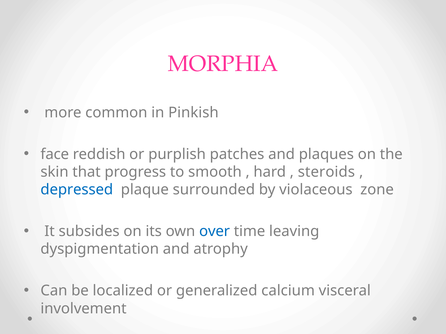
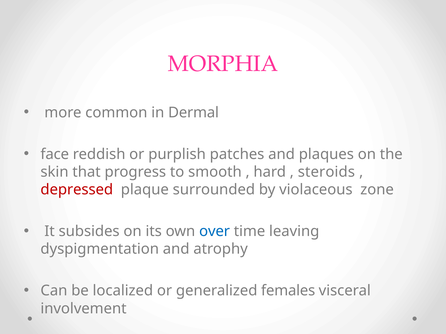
Pinkish: Pinkish -> Dermal (194, 113)
depressed colour: blue -> red (77, 190)
calcium: calcium -> females (288, 291)
